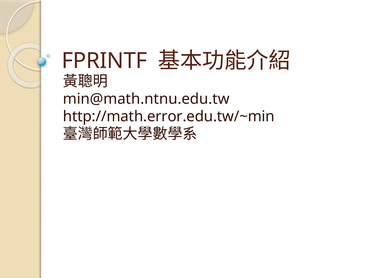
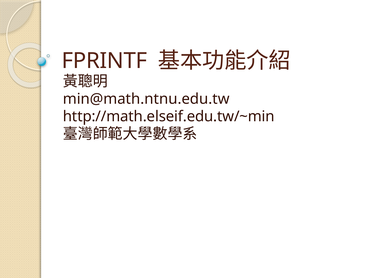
http://math.error.edu.tw/~min: http://math.error.edu.tw/~min -> http://math.elseif.edu.tw/~min (169, 117)
